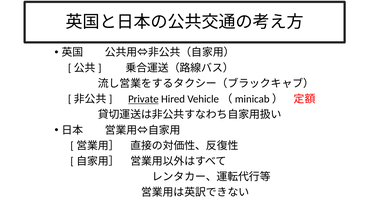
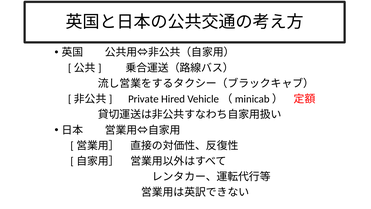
Private underline: present -> none (143, 99)
